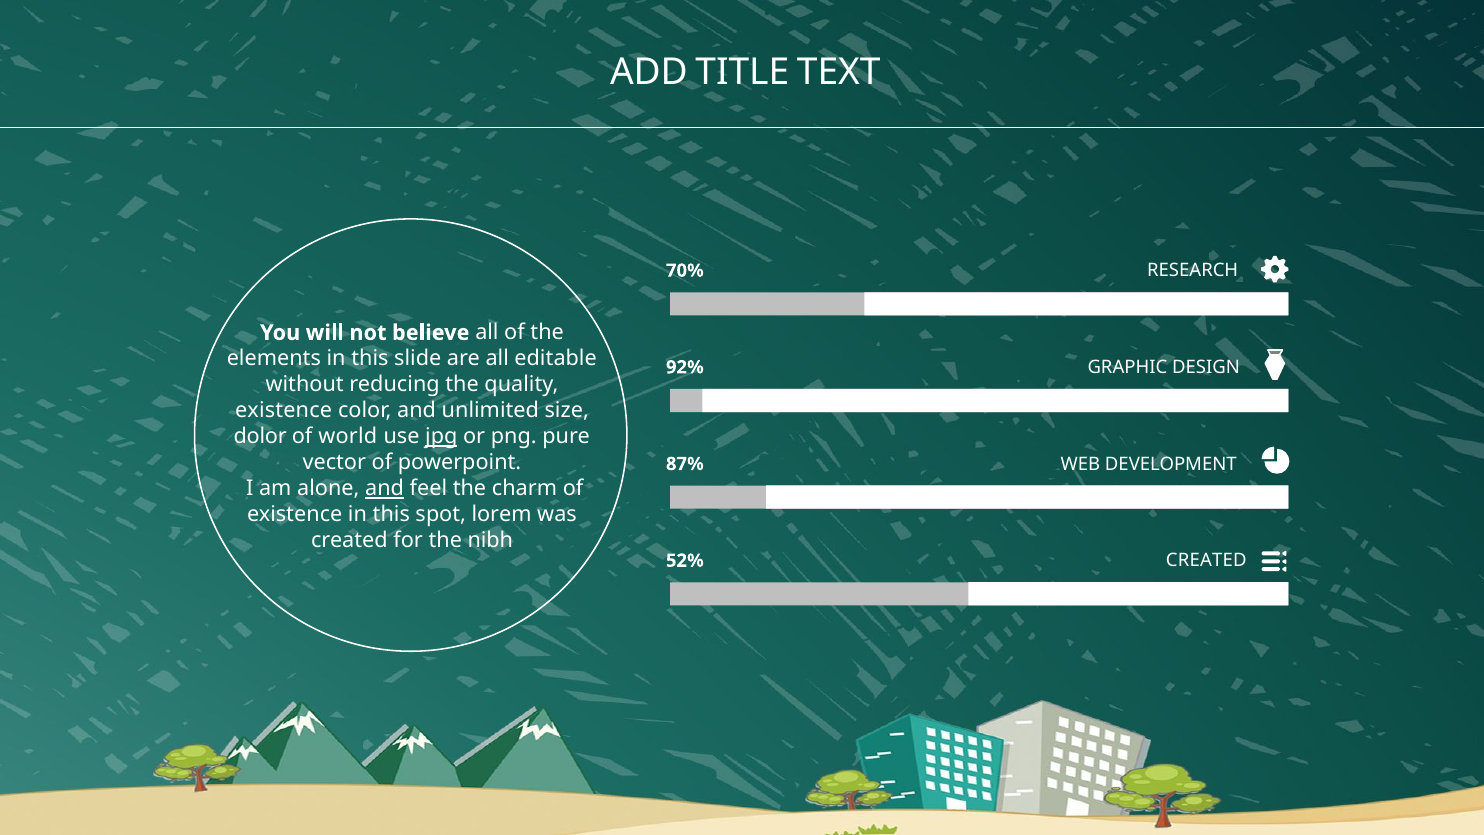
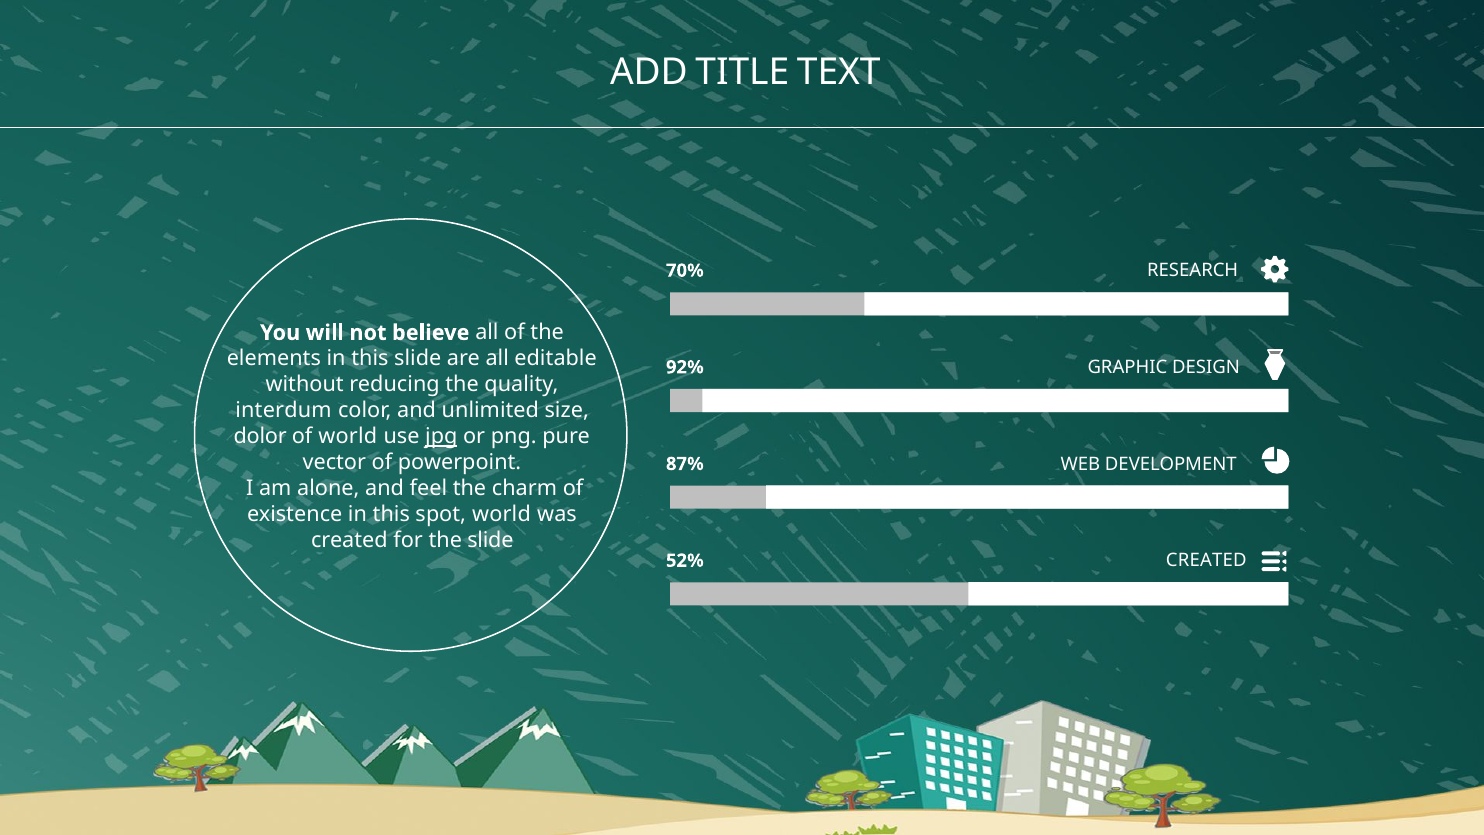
existence: existence -> interdum (284, 411)
and underline: present -> none (385, 489)
spot lorem: lorem -> world (501, 515)
the nibh: nibh -> slide (490, 541)
